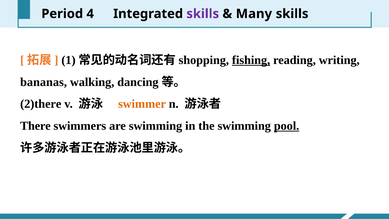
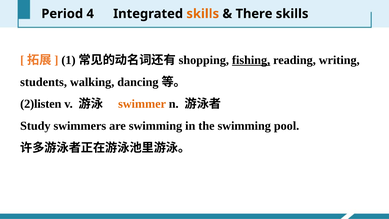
skills colour: purple -> orange (203, 14)
Many: Many -> There (254, 14)
bananas: bananas -> students (44, 82)
2)there: 2)there -> 2)listen (41, 104)
There: There -> Study (35, 126)
pool underline: present -> none (287, 126)
